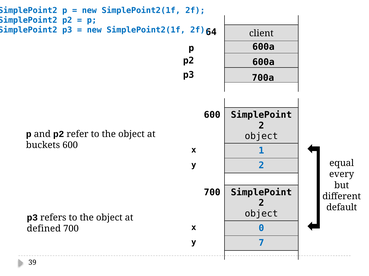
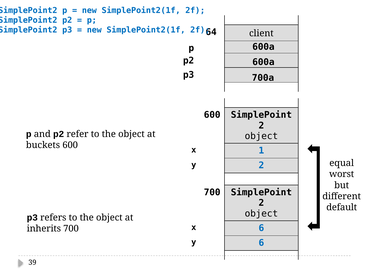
every: every -> worst (342, 175)
x 0: 0 -> 6 (261, 229)
defined: defined -> inherits (44, 229)
y 7: 7 -> 6 (261, 244)
